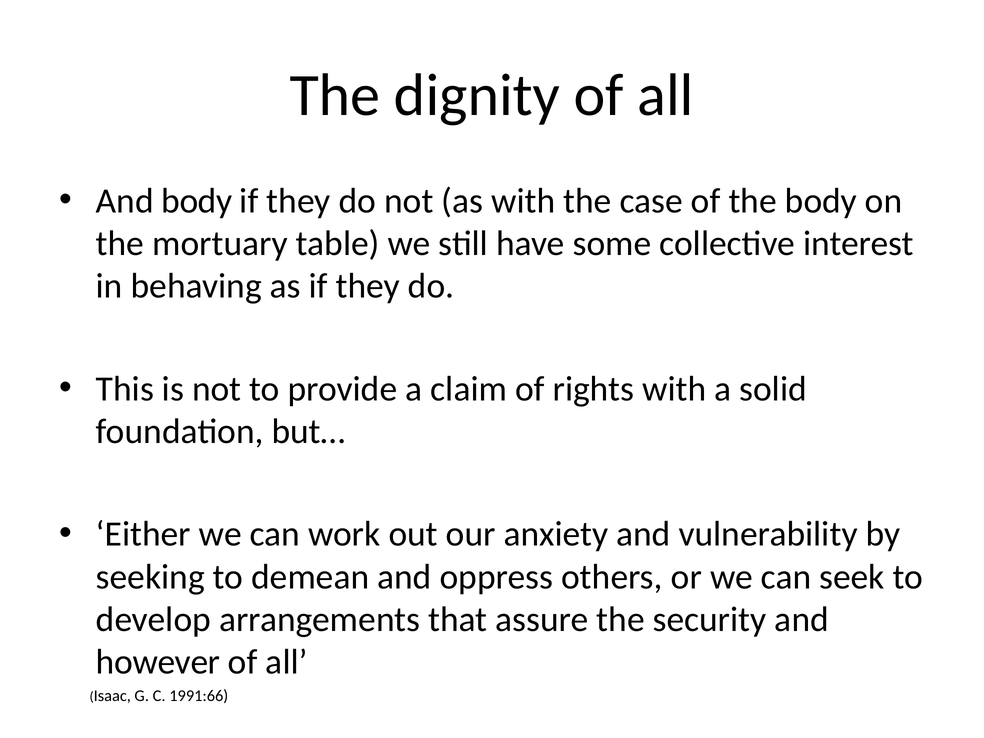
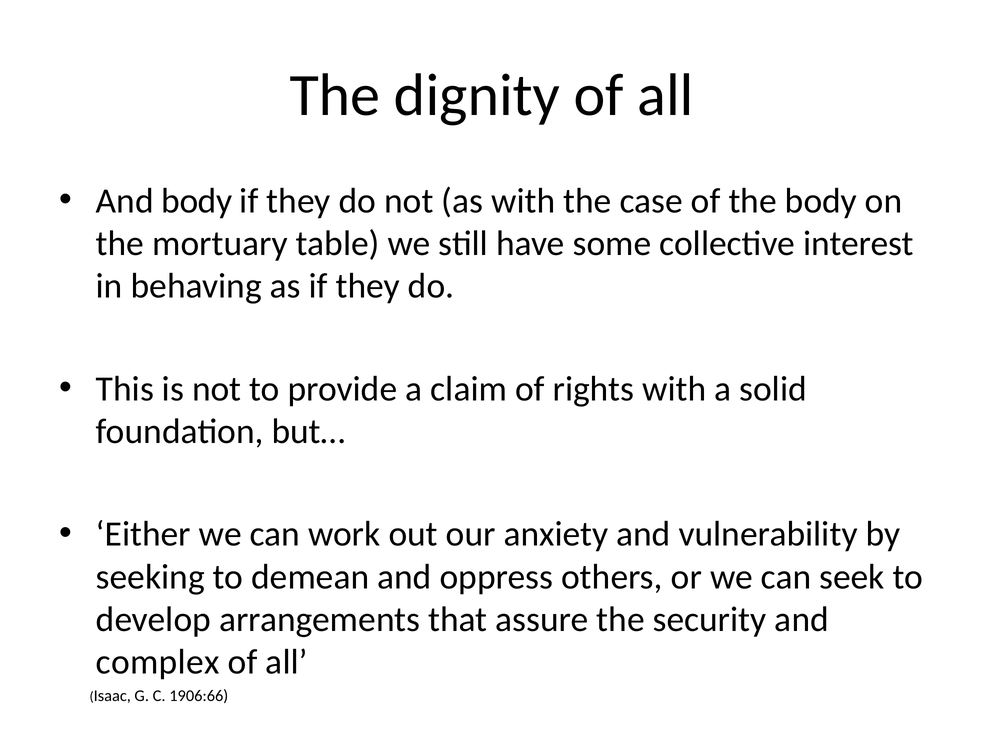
however: however -> complex (158, 662)
1991:66: 1991:66 -> 1906:66 (199, 696)
